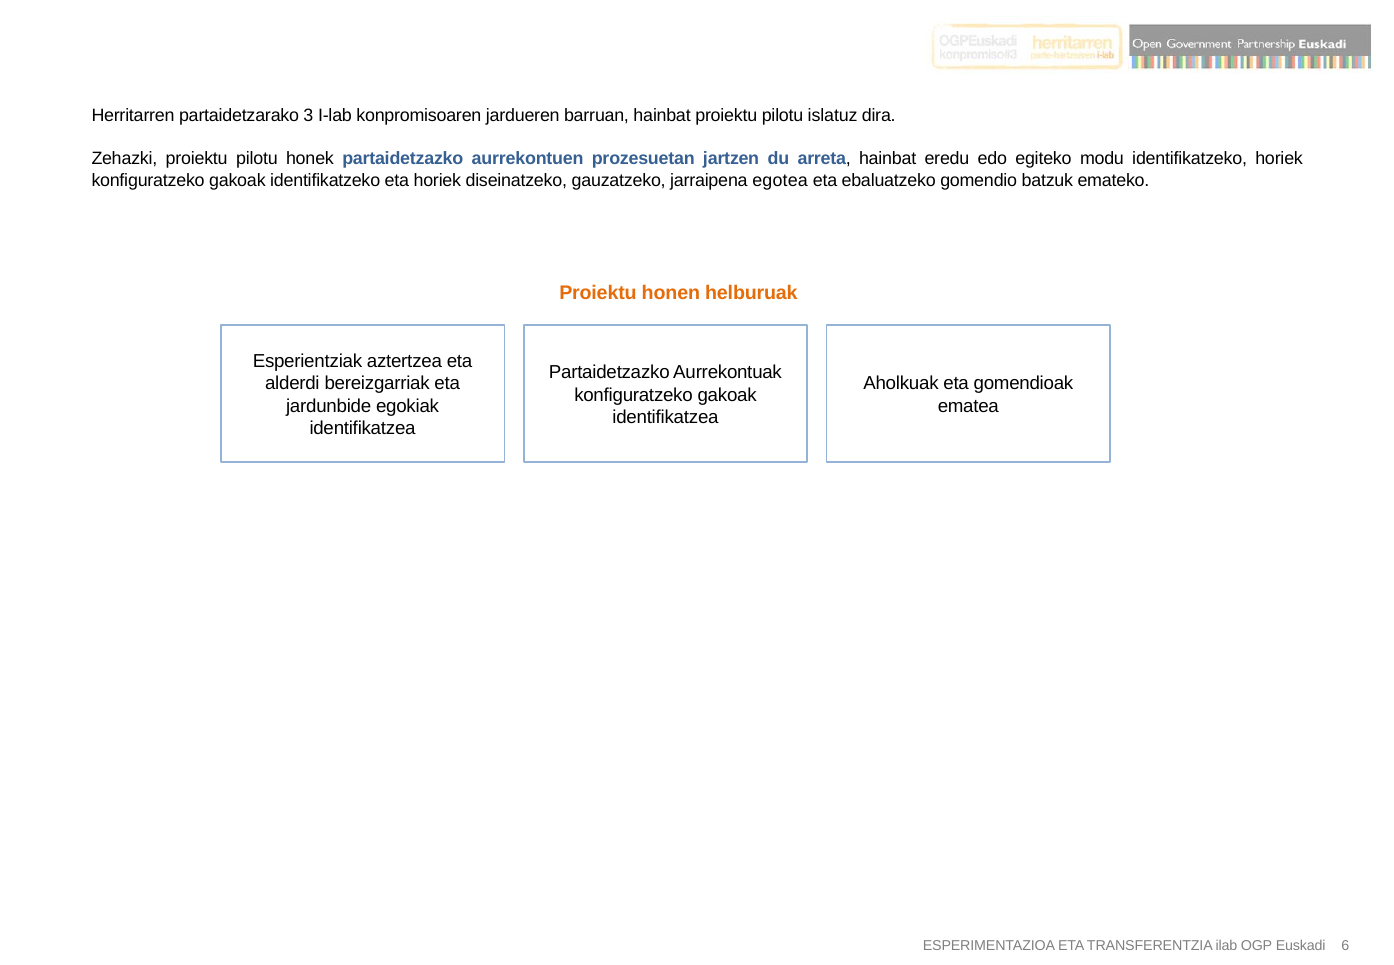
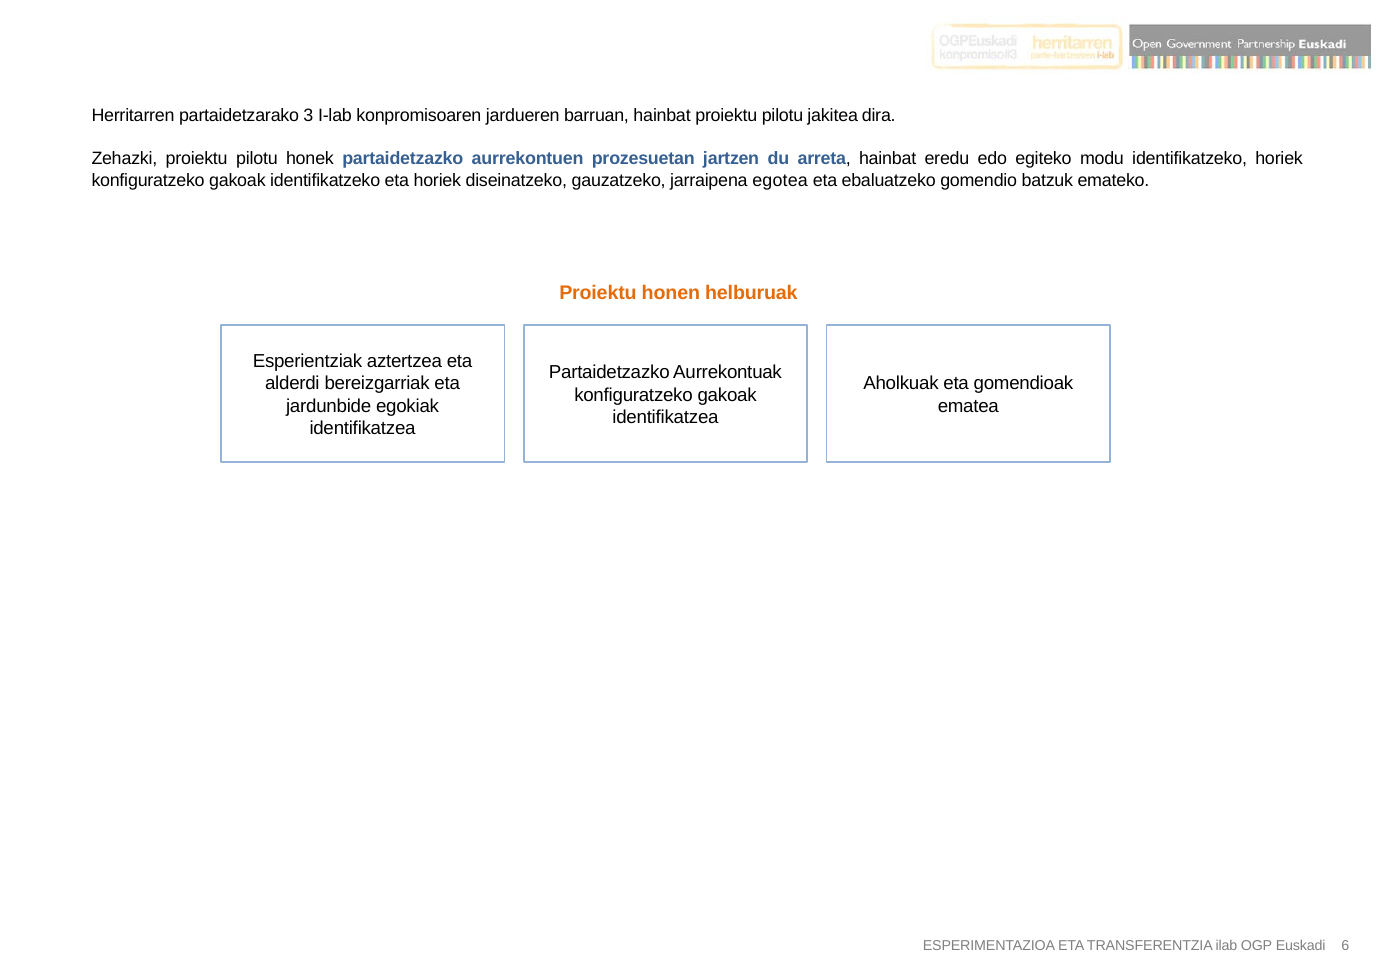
islatuz: islatuz -> jakitea (833, 116)
